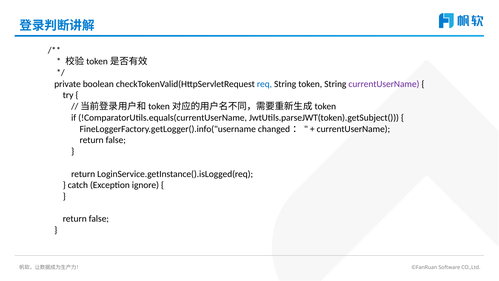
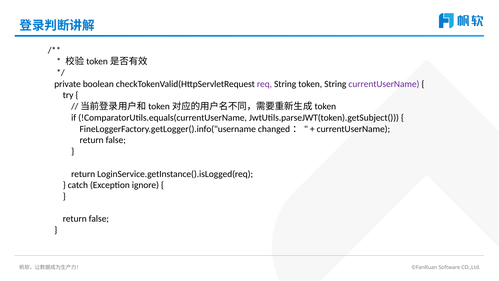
req colour: blue -> purple (264, 84)
